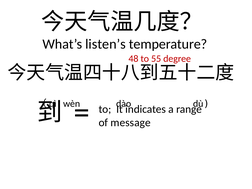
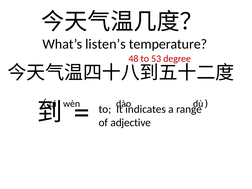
55: 55 -> 53 (156, 59)
message: message -> adjective (131, 123)
